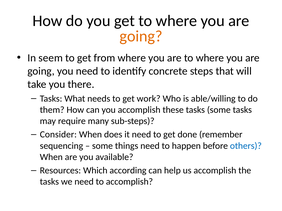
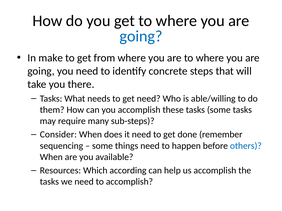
going colour: orange -> blue (141, 36)
seem: seem -> make (51, 58)
get work: work -> need (149, 99)
